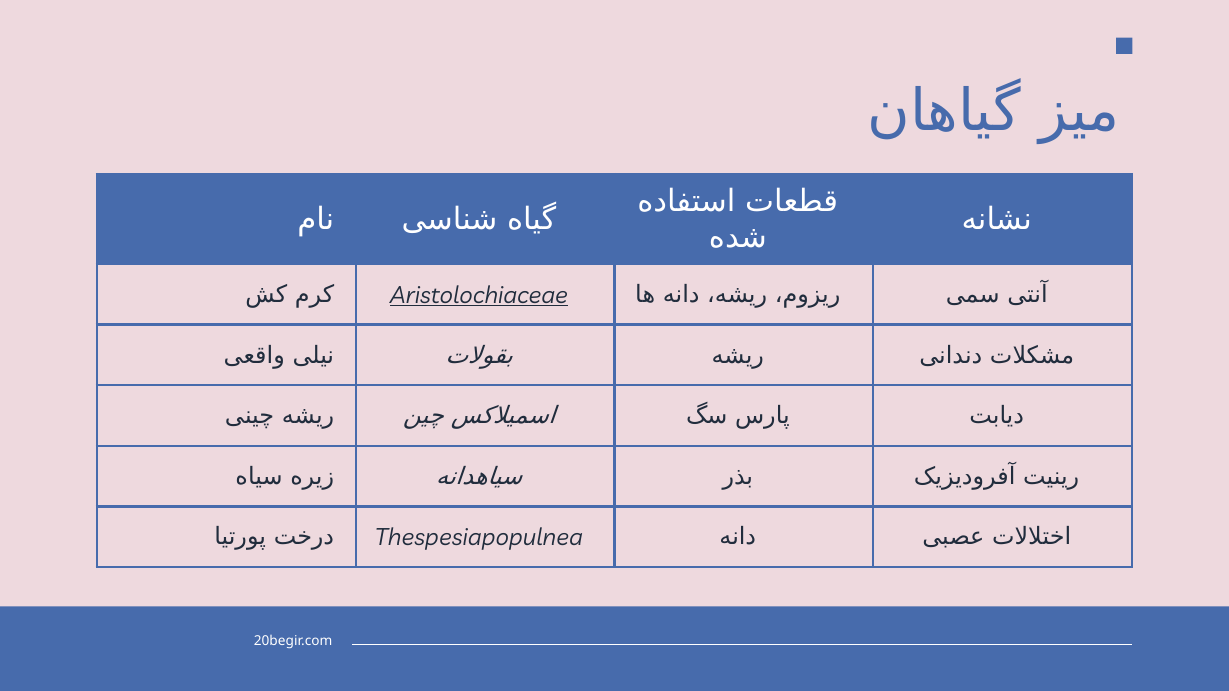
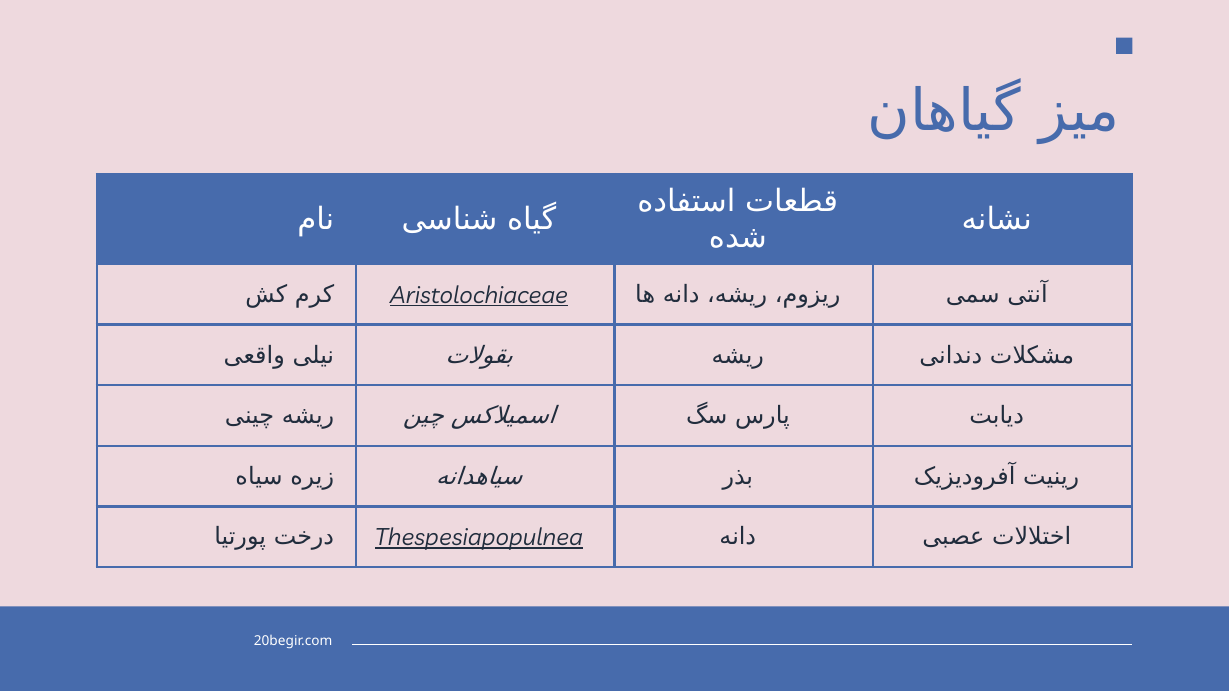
Thespesiapopulnea underline: none -> present (479, 538)
